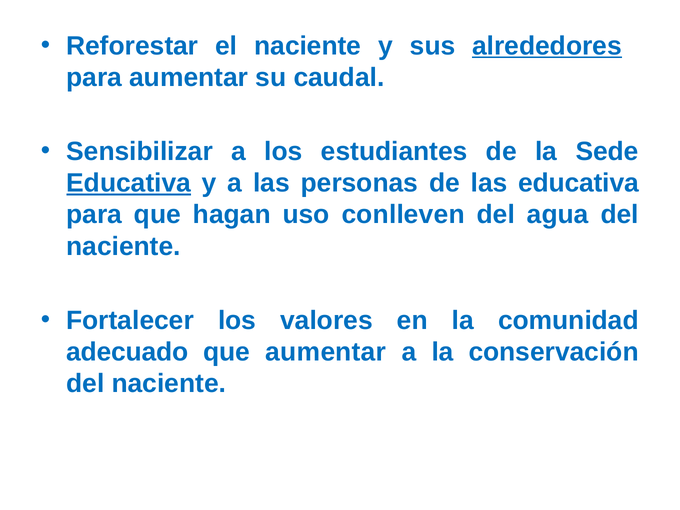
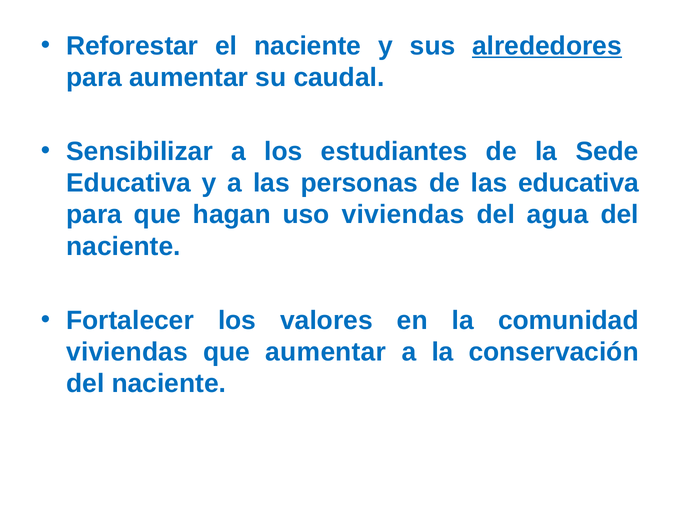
Educativa underline: present -> none (129, 183)
uso conlleven: conlleven -> viviendas (403, 215)
adecuado: adecuado -> viviendas (127, 352)
